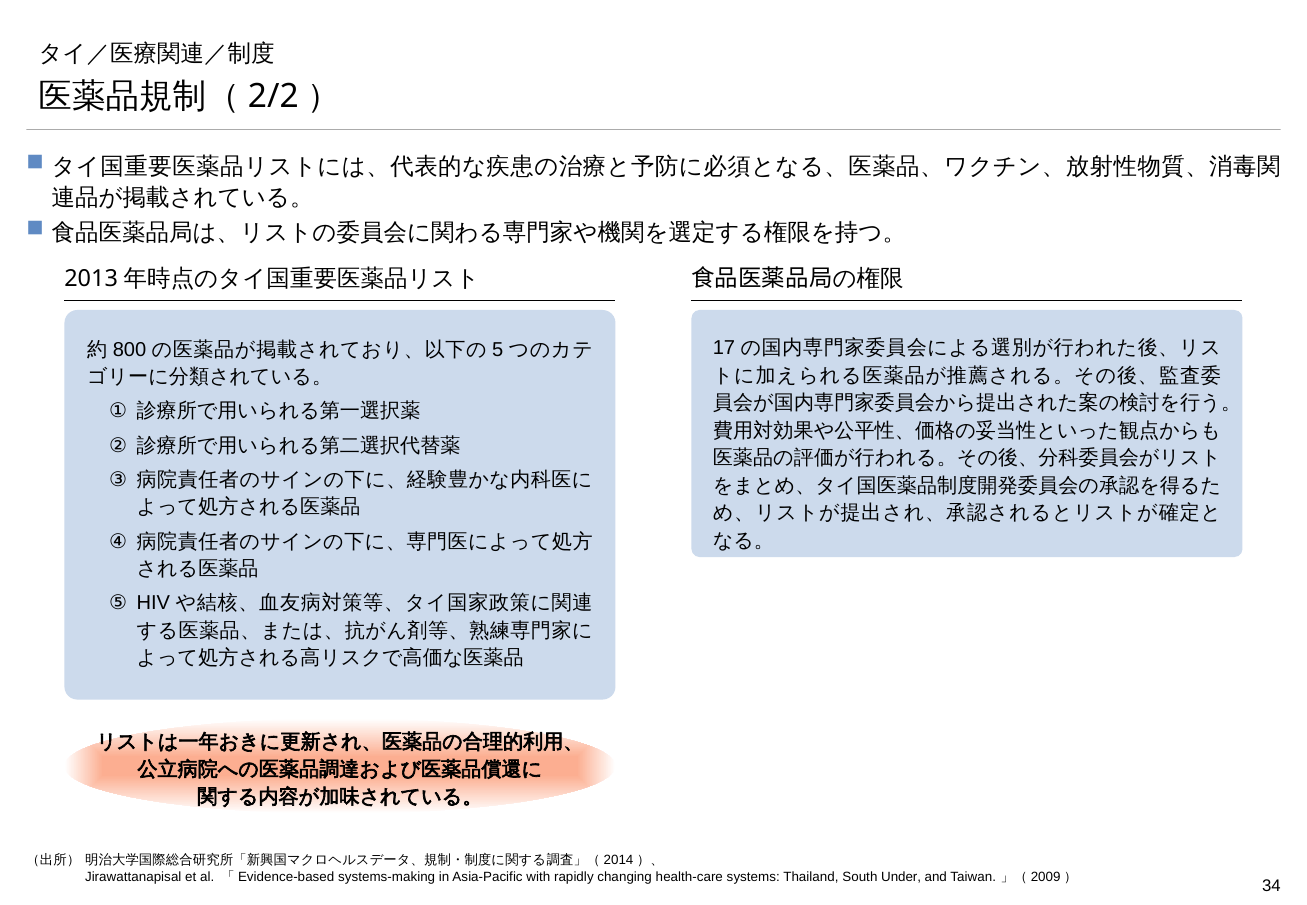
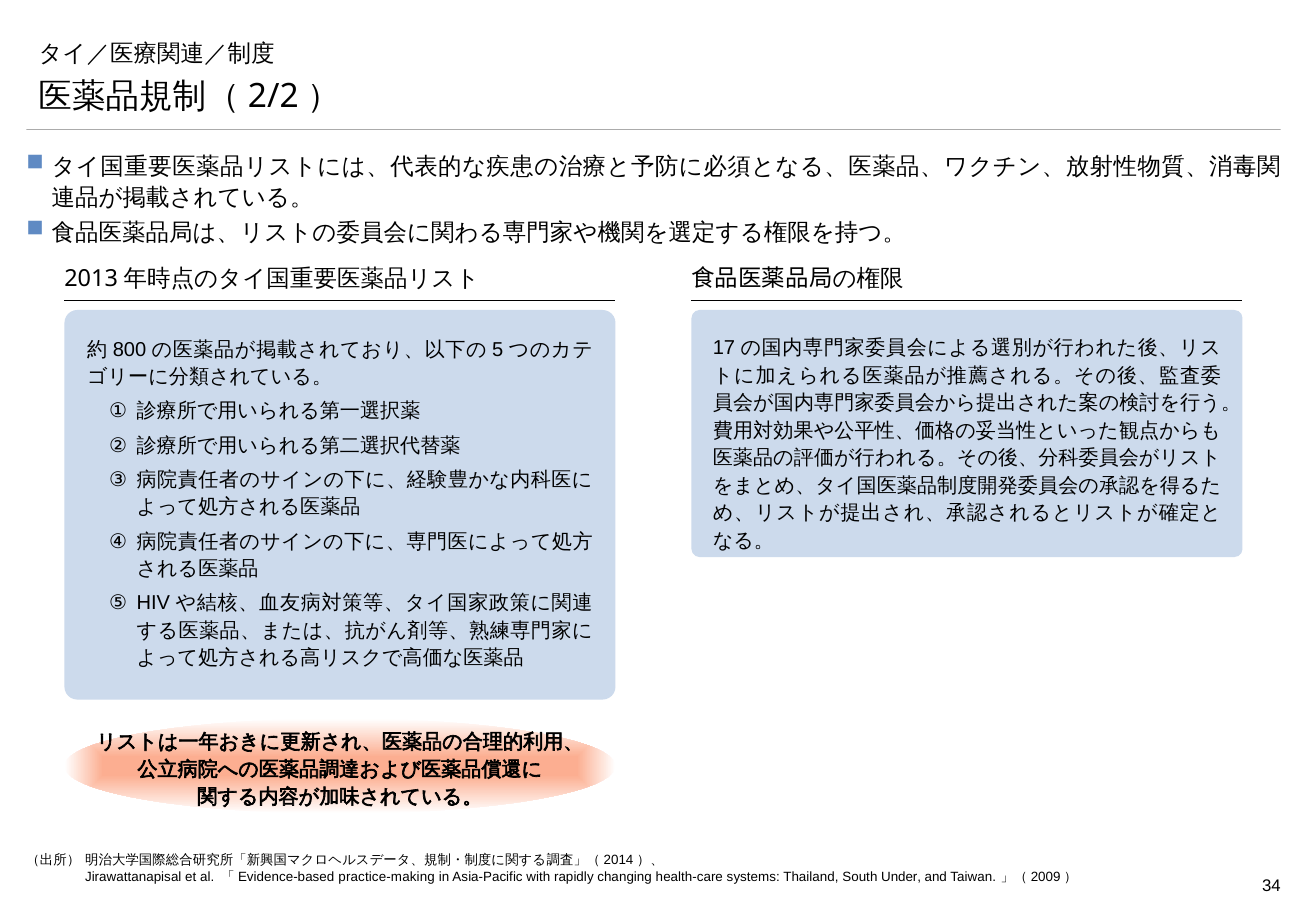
systems-making: systems-making -> practice-making (387, 876)
